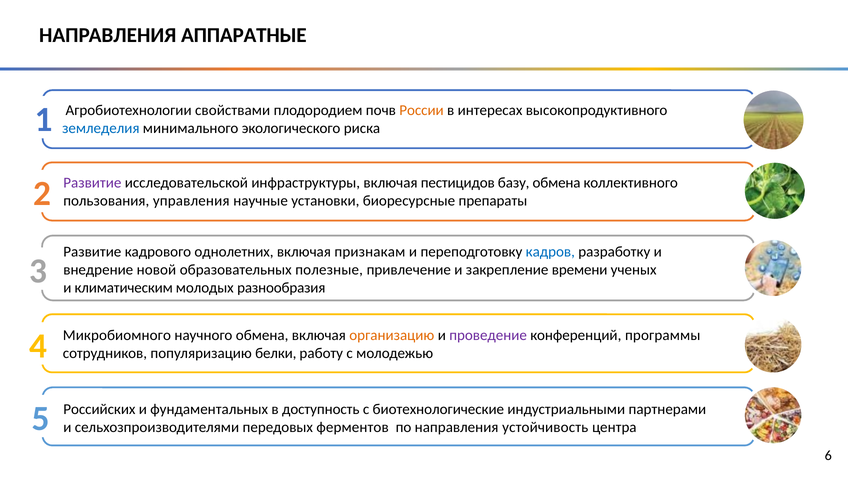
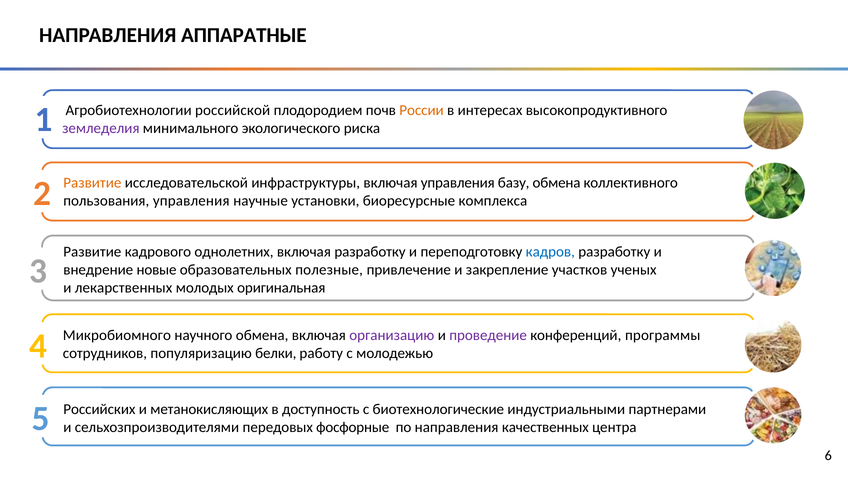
свойствами: свойствами -> российской (233, 110)
земледелия colour: blue -> purple (101, 128)
Развитие colour: purple -> orange (92, 183)
включая пестицидов: пестицидов -> управления (458, 183)
препараты: препараты -> комплекса (493, 201)
включая признакам: признакам -> разработку (370, 252)
новой: новой -> новые (157, 270)
времени: времени -> участков (580, 270)
климатическим: климатическим -> лекарственных (124, 288)
разнообразия: разнообразия -> оригинальная (281, 288)
организацию colour: orange -> purple (392, 335)
фундаментальных: фундаментальных -> метанокисляющих (209, 409)
ферментов: ферментов -> фосфорные (353, 427)
устойчивость: устойчивость -> качественных (545, 427)
